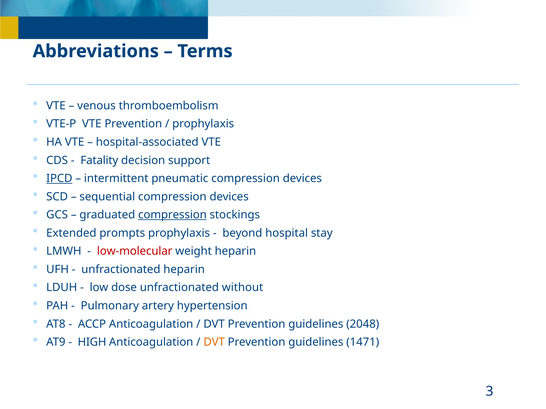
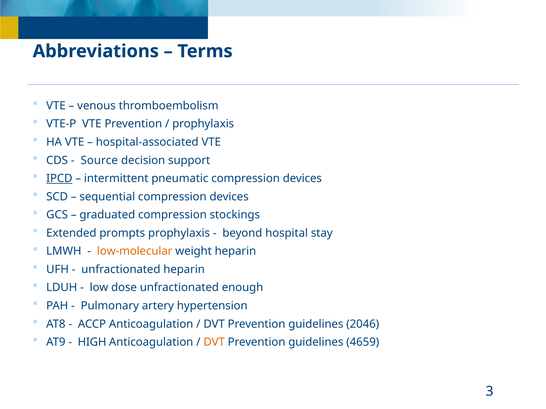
Fatality: Fatality -> Source (99, 160)
compression underline: present -> none (172, 215)
low-molecular colour: red -> orange (135, 252)
without: without -> enough (243, 288)
2048: 2048 -> 2046 (363, 324)
1471: 1471 -> 4659 (363, 343)
